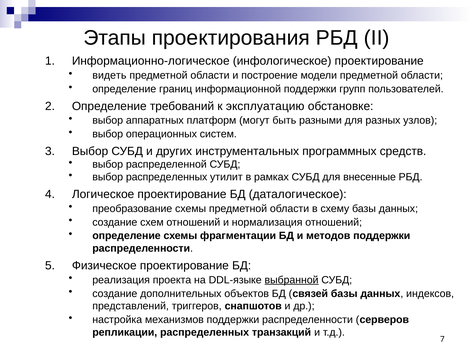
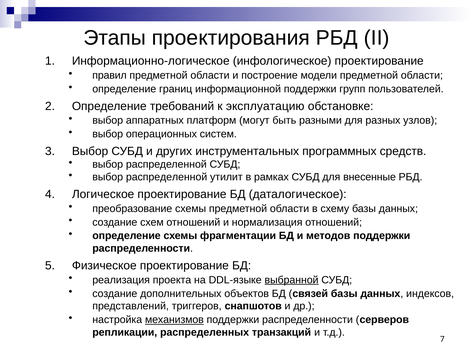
видеть: видеть -> правил (109, 75)
распределенных: распределенных -> распределенной (167, 177)
механизмов underline: none -> present (174, 320)
